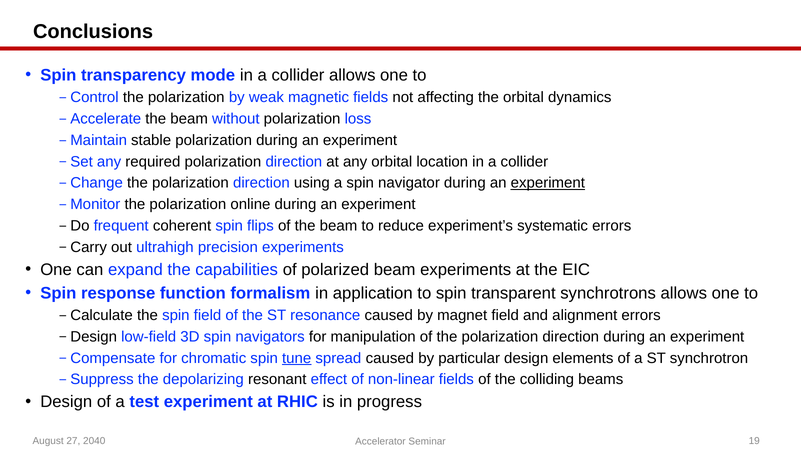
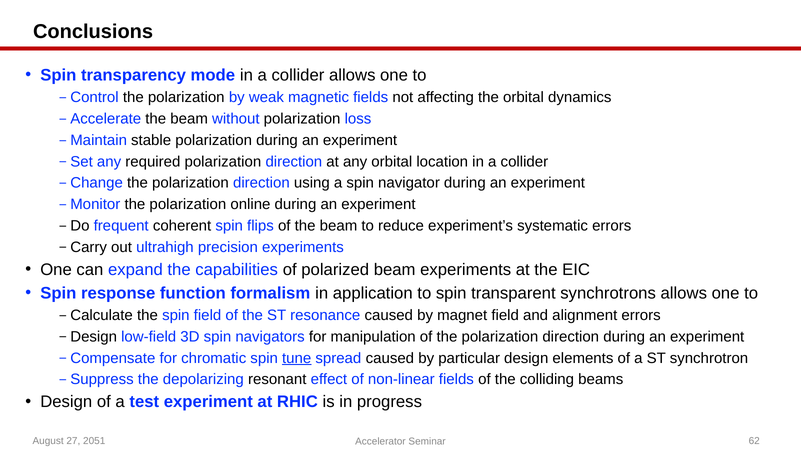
experiment underline: present -> none (548, 183)
2040: 2040 -> 2051 (94, 441)
19: 19 -> 62 (754, 440)
